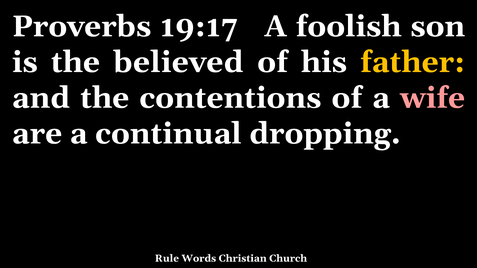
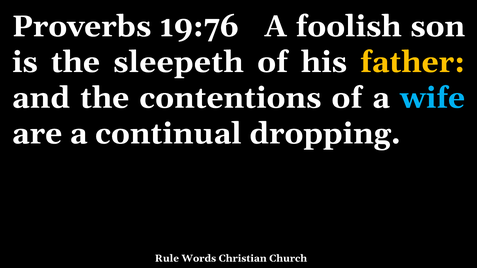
19:17: 19:17 -> 19:76 (199, 26)
believed: believed -> sleepeth (178, 62)
wife colour: pink -> light blue (433, 98)
